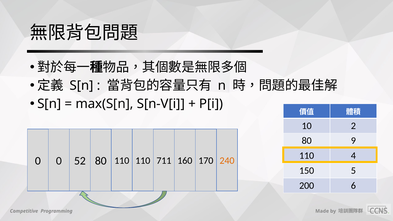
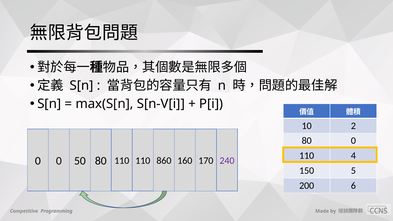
80 9: 9 -> 0 (353, 141)
52: 52 -> 50 (80, 161)
711: 711 -> 860 (164, 161)
240 colour: orange -> purple (227, 161)
